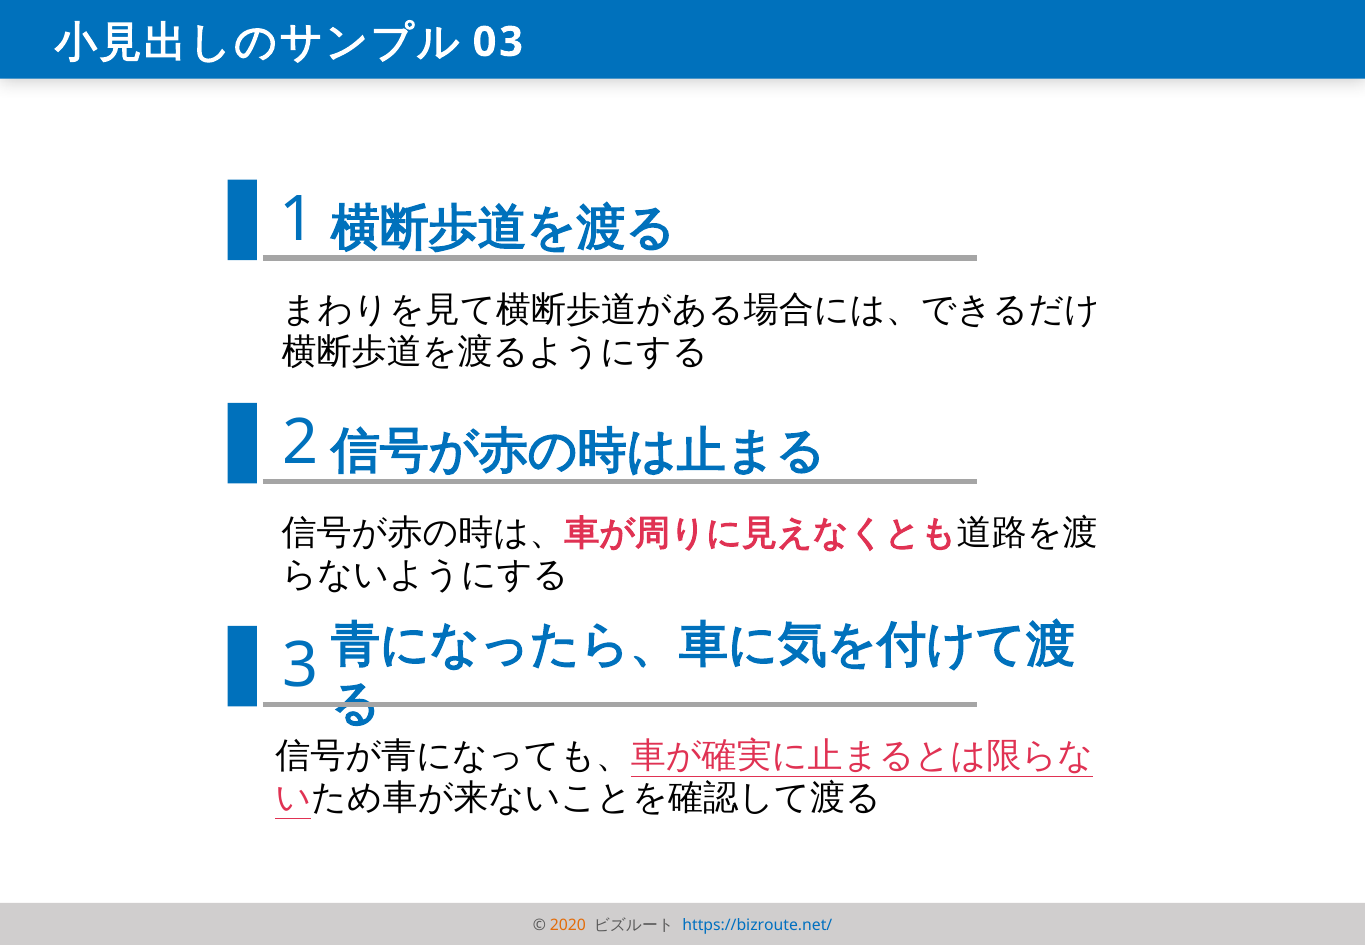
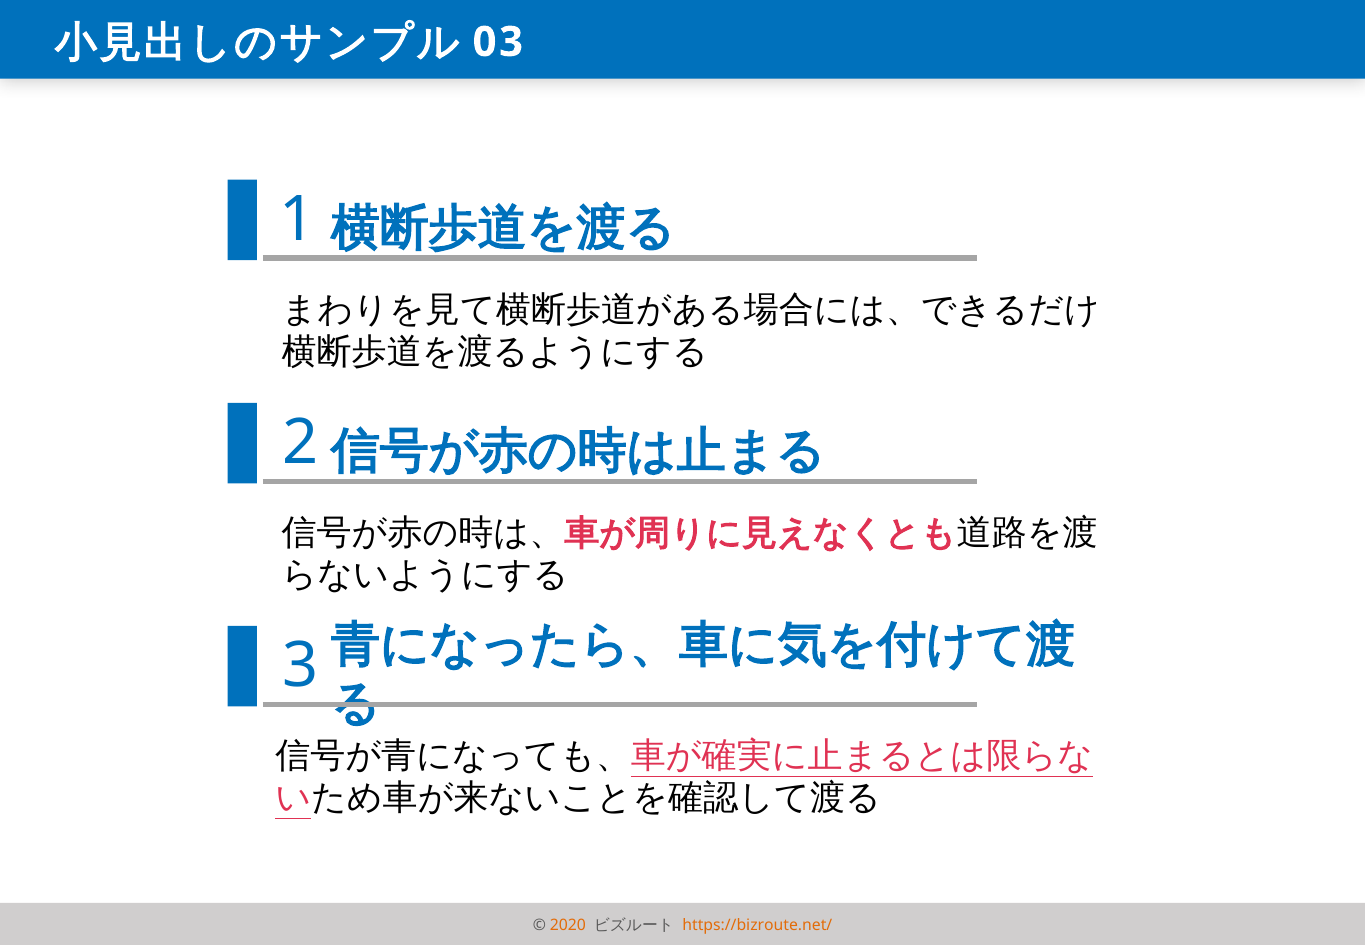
https://bizroute.net/ colour: blue -> orange (757, 925)
